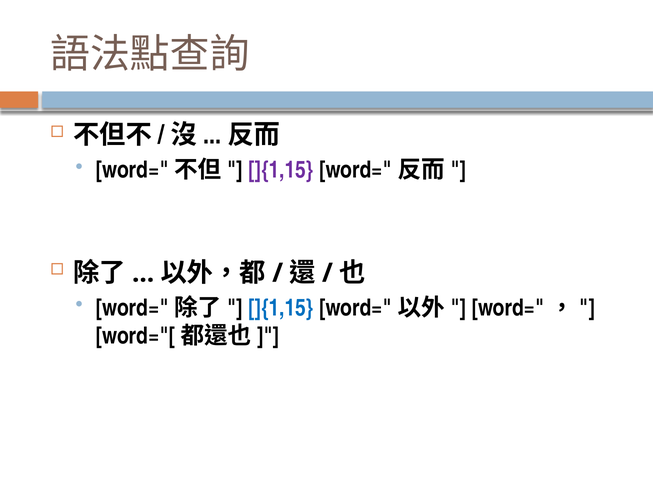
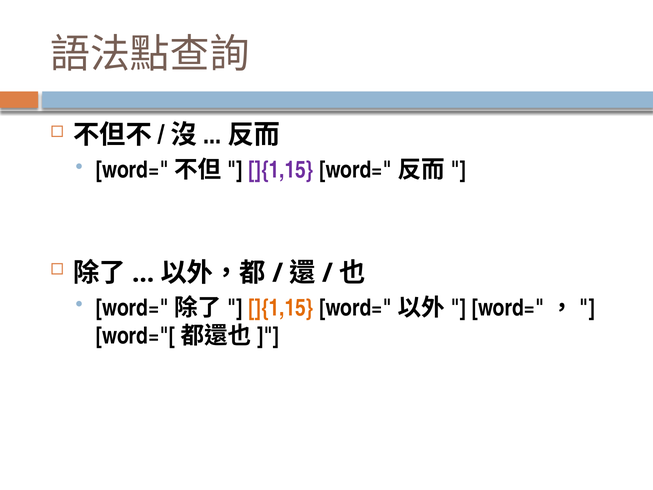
]{1,15 colour: blue -> orange (281, 308)
